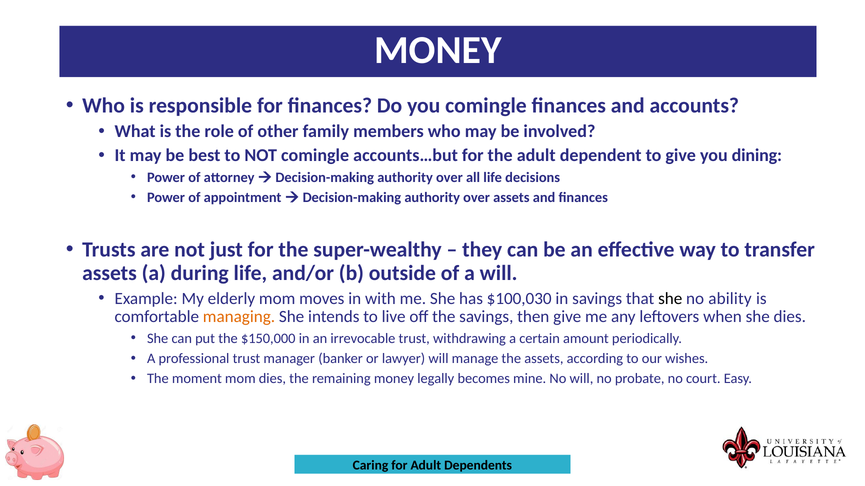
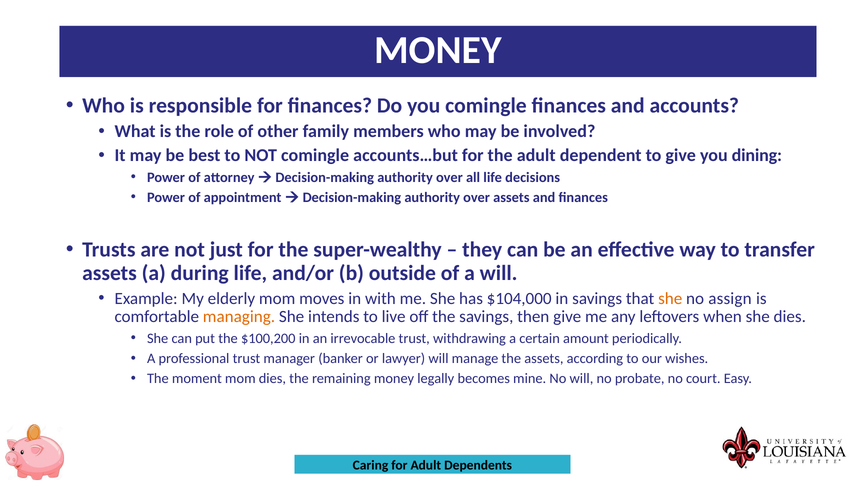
$100,030: $100,030 -> $104,000 (519, 299)
she colour: black -> orange (670, 299)
ability: ability -> assign (730, 299)
$150,000: $150,000 -> $100,200 (268, 339)
